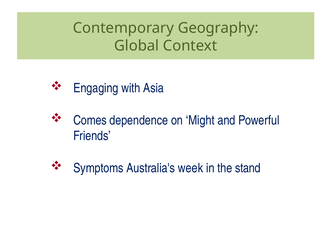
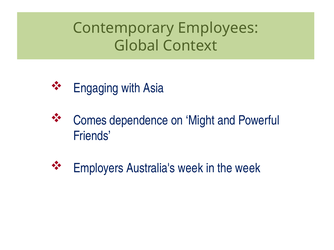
Geography: Geography -> Employees (218, 28)
Symptoms: Symptoms -> Employers (98, 168)
the stand: stand -> week (248, 168)
